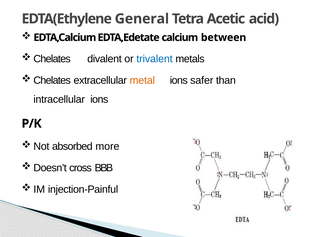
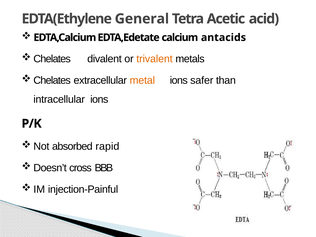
between: between -> antacids (223, 38)
trivalent colour: blue -> orange (155, 59)
more: more -> rapid (107, 146)
